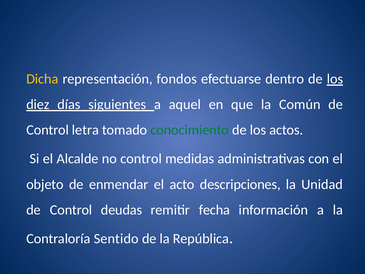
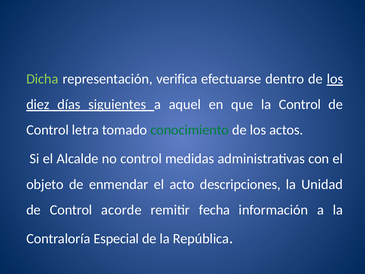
Dicha colour: yellow -> light green (42, 79)
fondos: fondos -> verifica (177, 79)
la Común: Común -> Control (300, 104)
deudas: deudas -> acorde (121, 210)
Sentido: Sentido -> Especial (116, 238)
